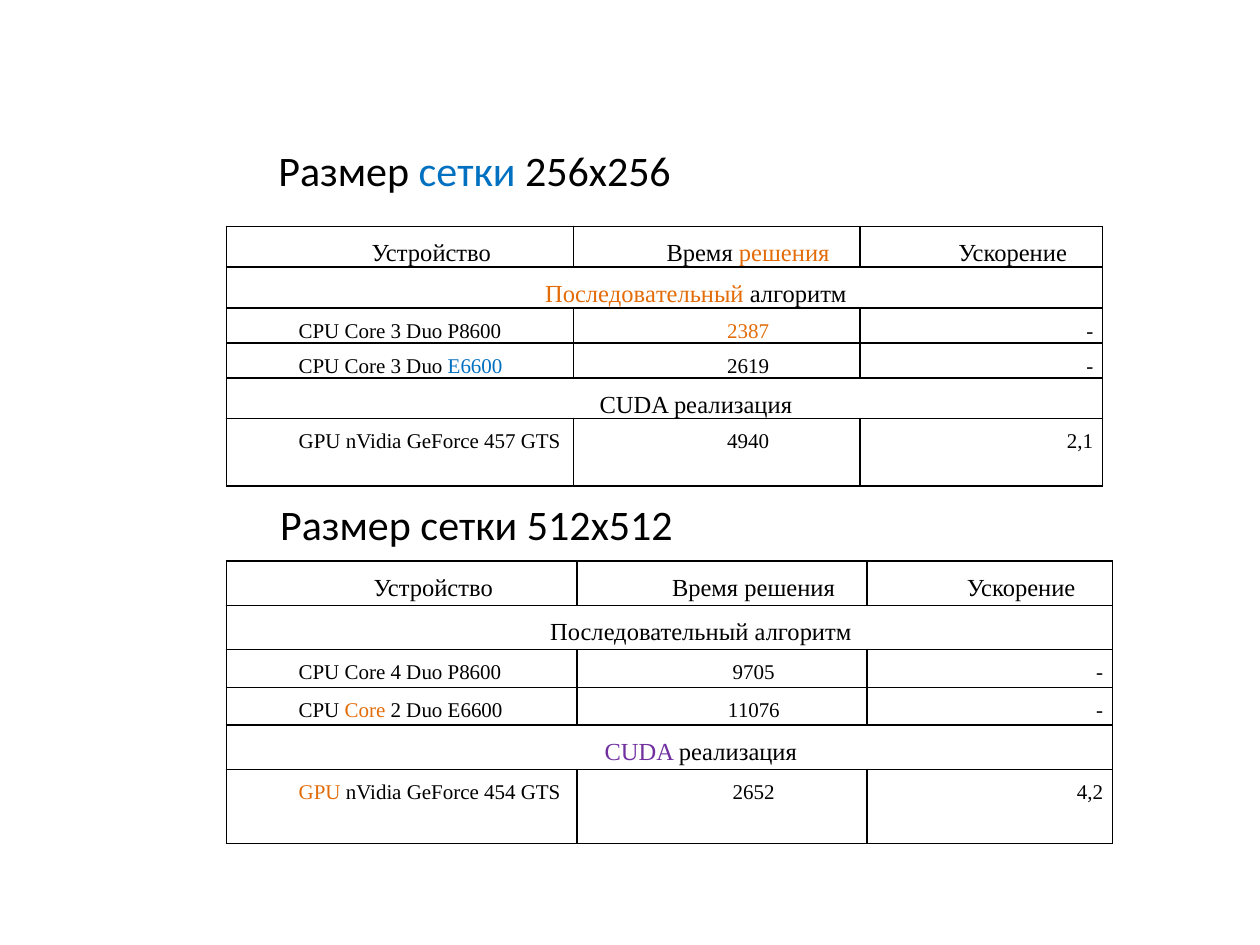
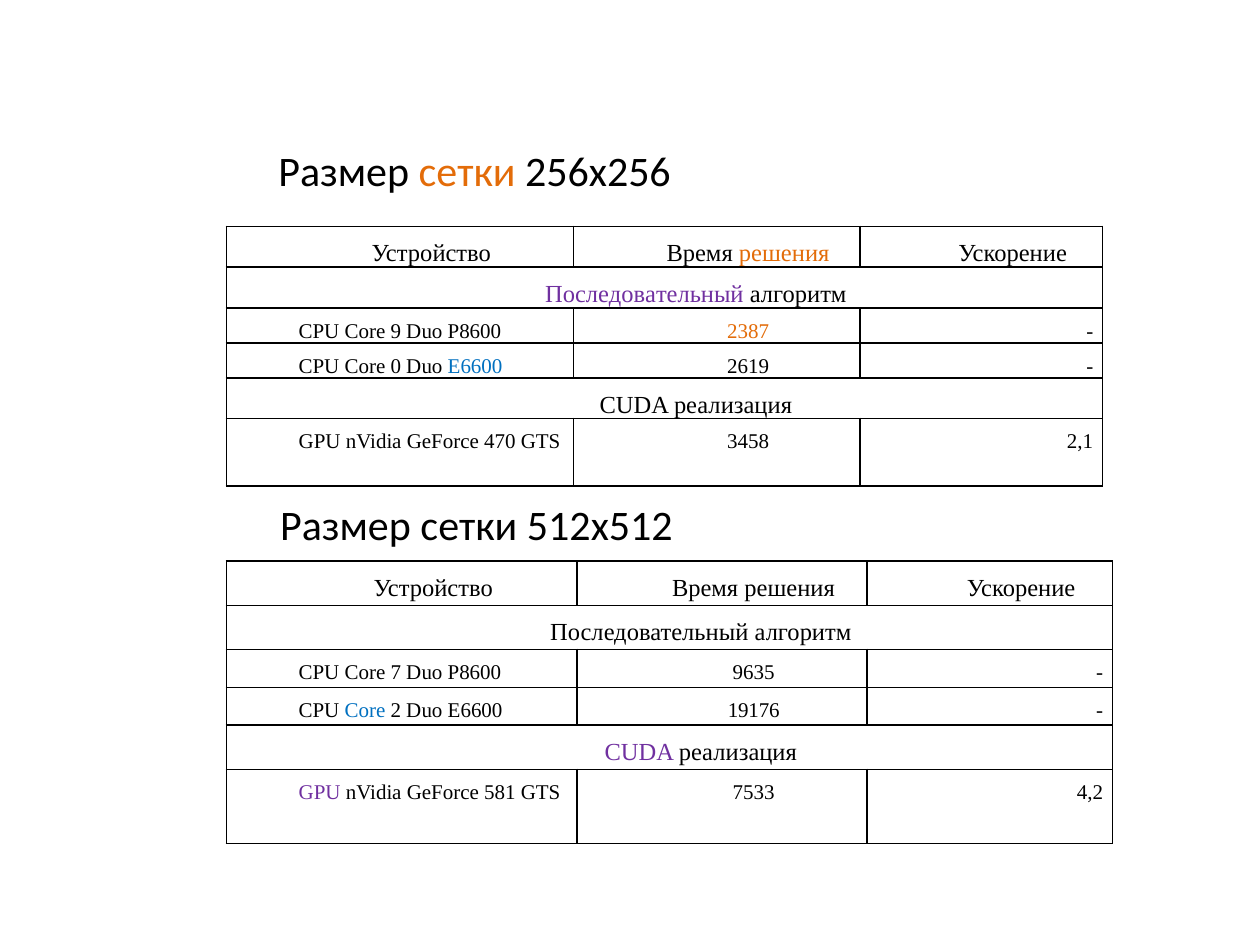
сетки colour: blue -> orange (467, 172)
Последовательный colour: orange -> purple (644, 294)
3: 3 -> 9 (396, 331)
3: 3 -> 0 (396, 366)
457: 457 -> 470 (500, 442)
4940: 4940 -> 3458 (748, 442)
4: 4 -> 7 (396, 673)
9705: 9705 -> 9635 (754, 673)
Core colour: orange -> blue (365, 711)
11076: 11076 -> 19176 (754, 711)
GPU colour: orange -> purple (320, 793)
454: 454 -> 581 (500, 793)
2652: 2652 -> 7533 (754, 793)
